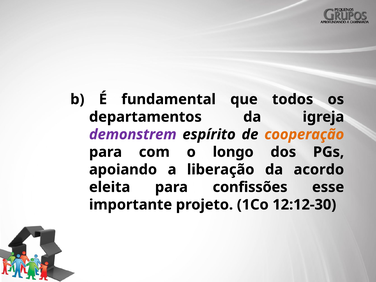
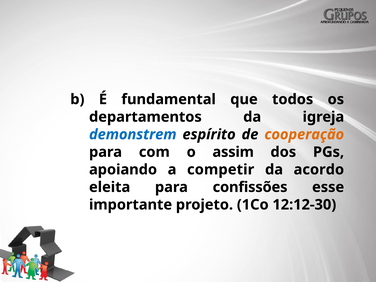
demonstrem colour: purple -> blue (133, 134)
longo: longo -> assim (233, 152)
liberação: liberação -> competir (221, 170)
